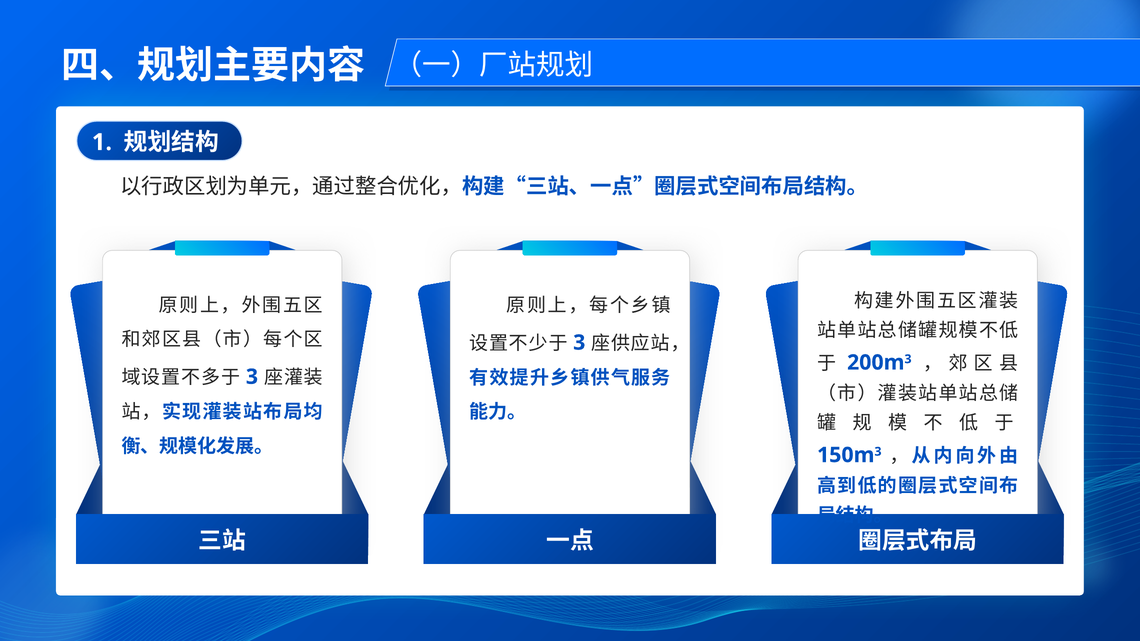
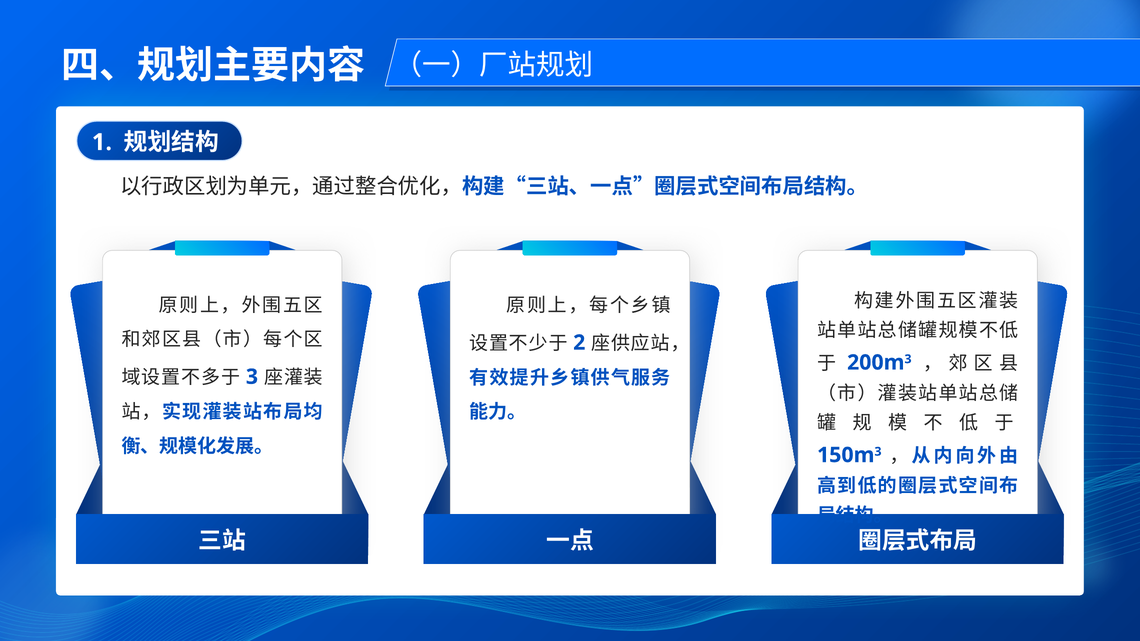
3: 3 -> 2 (579, 343)
